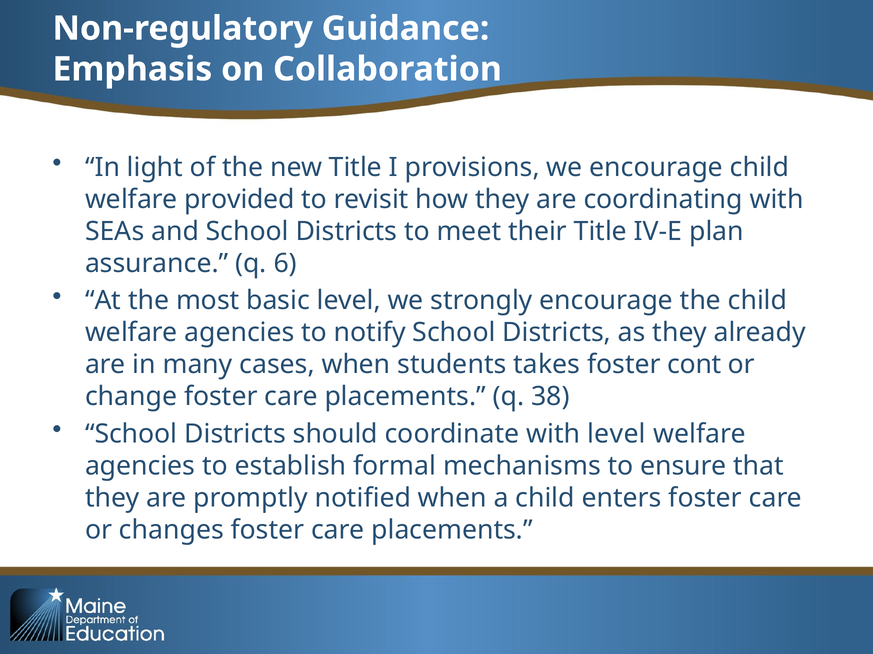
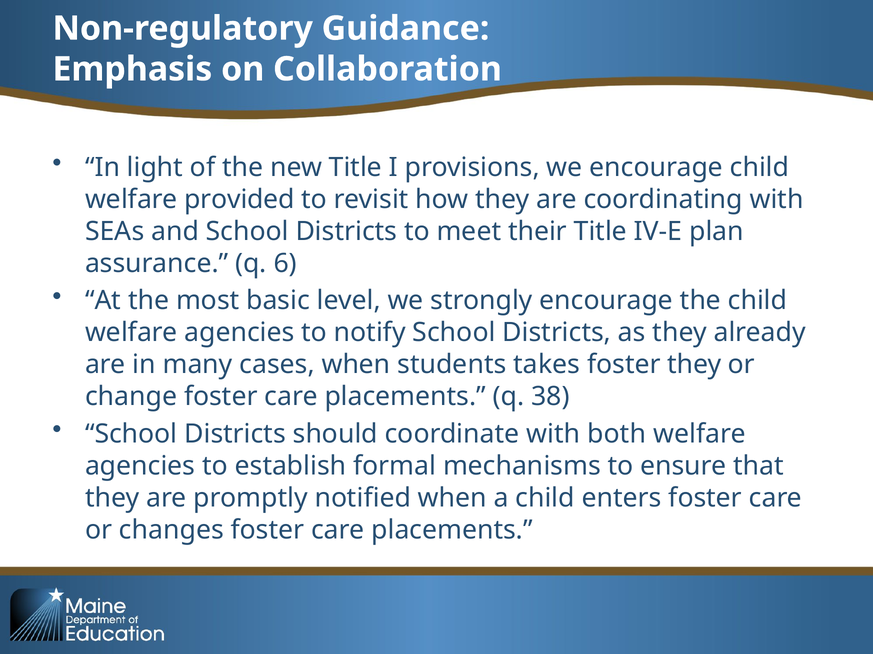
foster cont: cont -> they (694, 365)
with level: level -> both (617, 434)
